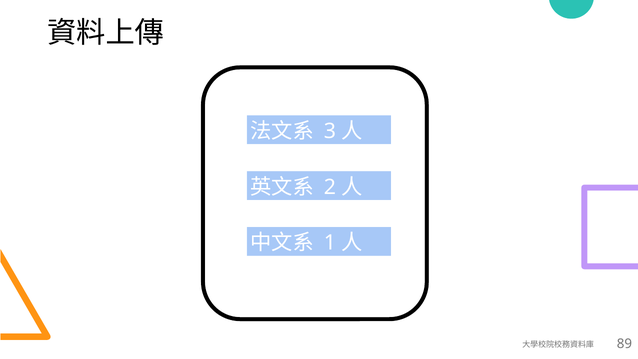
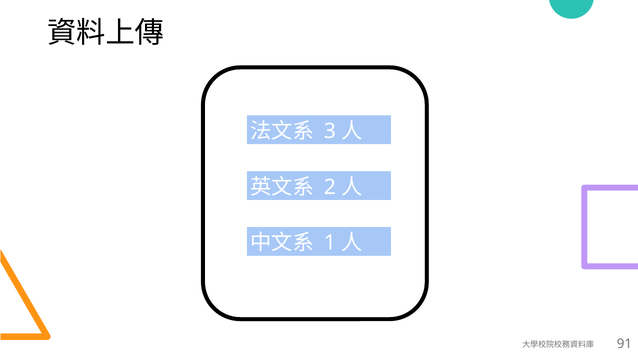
89: 89 -> 91 (624, 344)
